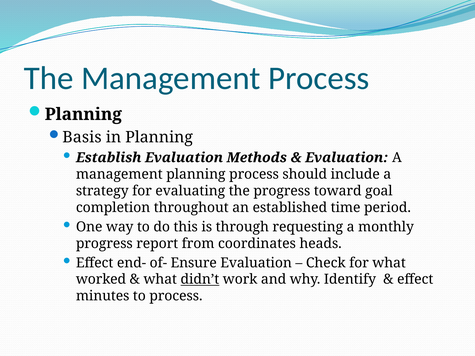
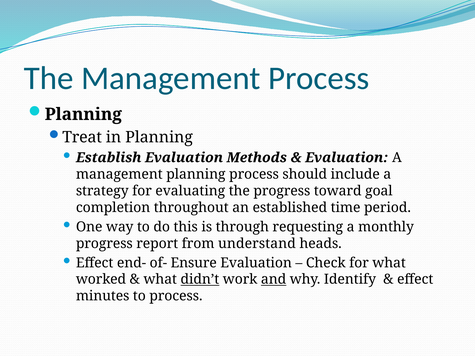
Basis: Basis -> Treat (82, 137)
coordinates: coordinates -> understand (257, 244)
and underline: none -> present (274, 280)
